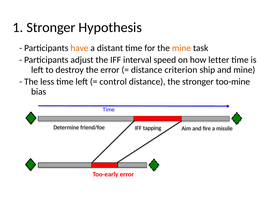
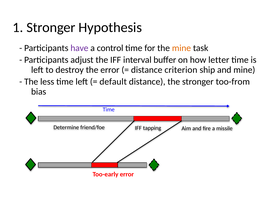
have colour: orange -> purple (79, 48)
distant: distant -> control (110, 48)
speed: speed -> buffer (165, 60)
control: control -> default (113, 82)
too-mine: too-mine -> too-from (233, 82)
